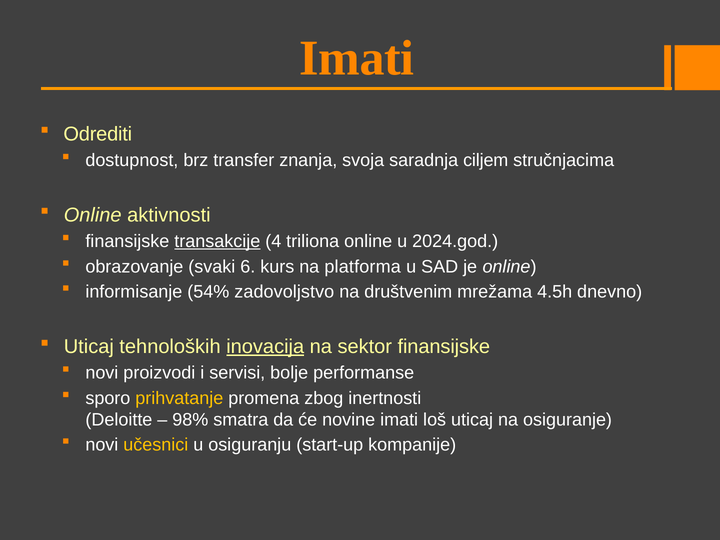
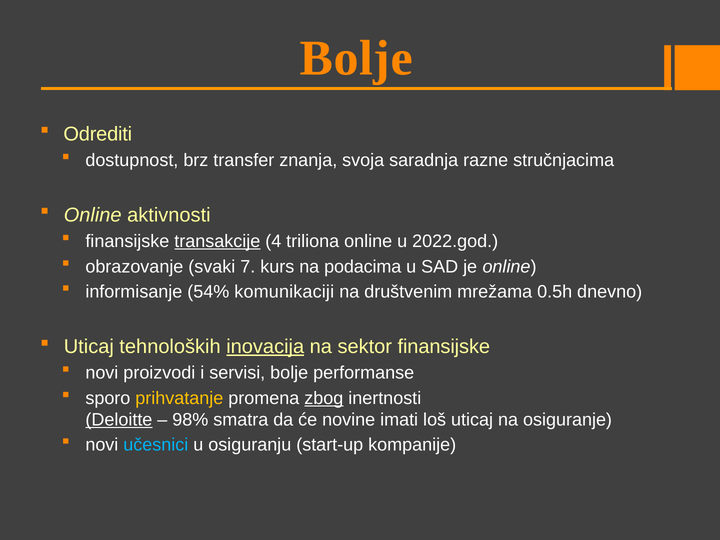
Imati: Imati -> Bolje (356, 58)
ciljem: ciljem -> razne (486, 160)
2024.god: 2024.god -> 2022.god (455, 241)
6: 6 -> 7 (248, 267)
platforma: platforma -> podacima (363, 267)
zadovoljstvo: zadovoljstvo -> komunikaciji (284, 292)
4.5h: 4.5h -> 0.5h (555, 292)
zbog underline: none -> present (324, 398)
Deloitte underline: none -> present (119, 420)
učesnici colour: yellow -> light blue (156, 445)
